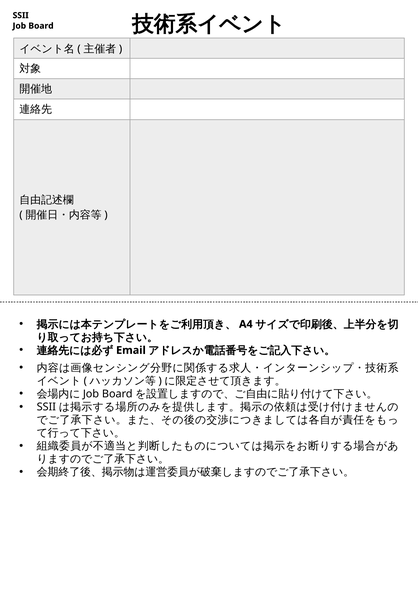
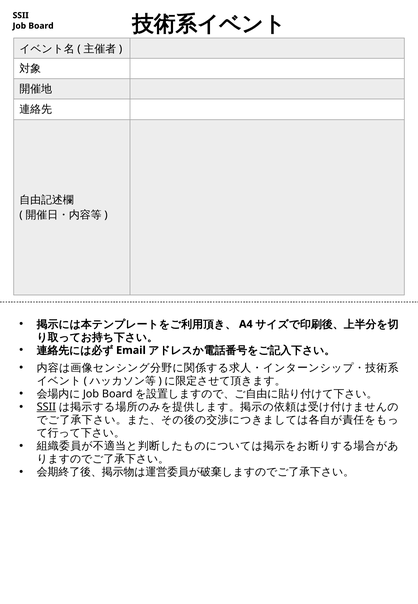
SSII underline: none -> present (46, 407)
